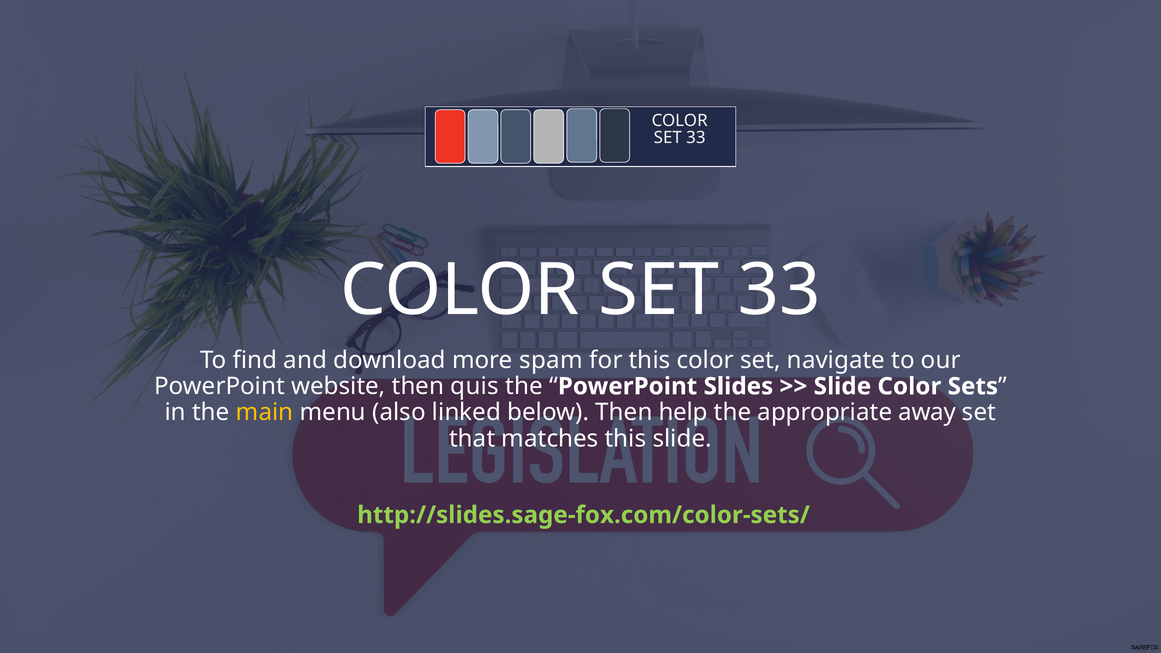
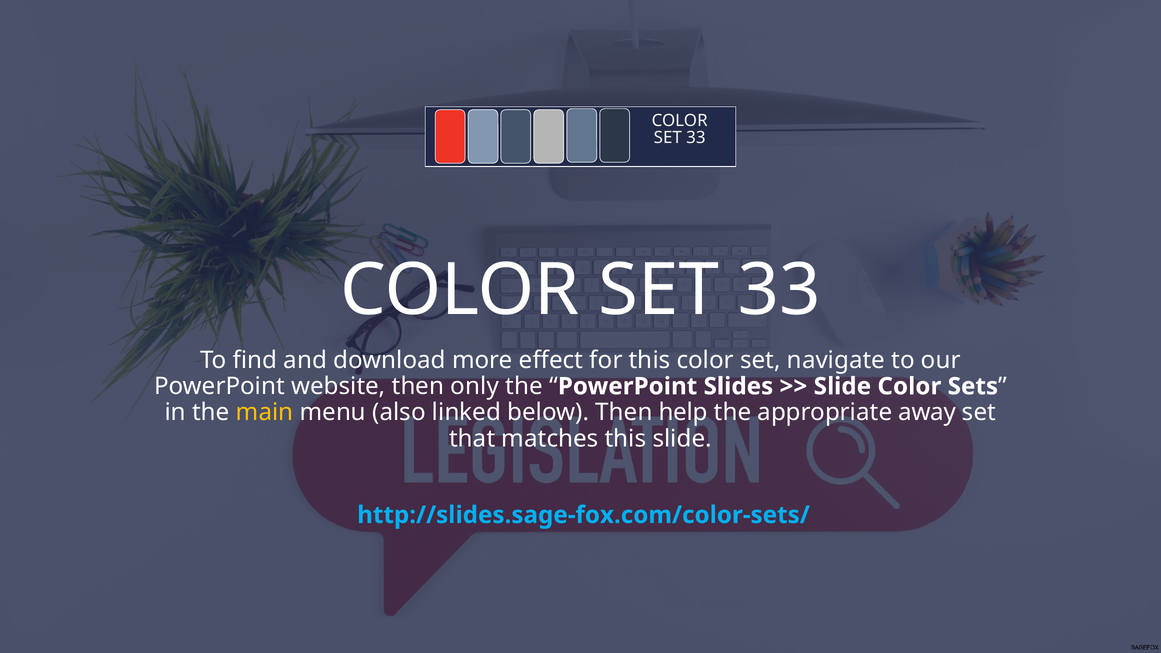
spam: spam -> effect (551, 360)
quis: quis -> only (475, 386)
http://slides.sage-fox.com/color-sets/ colour: light green -> light blue (584, 515)
